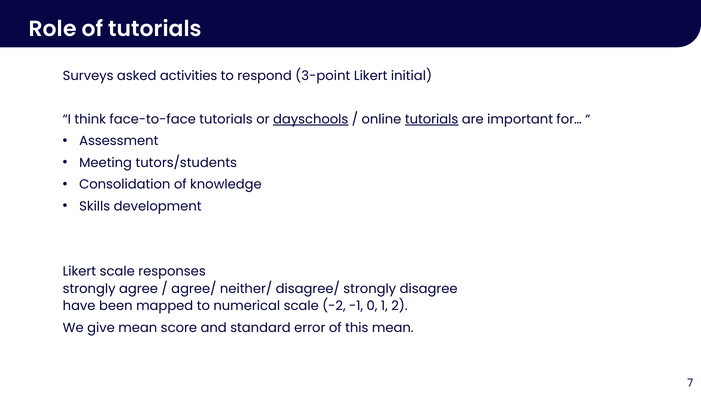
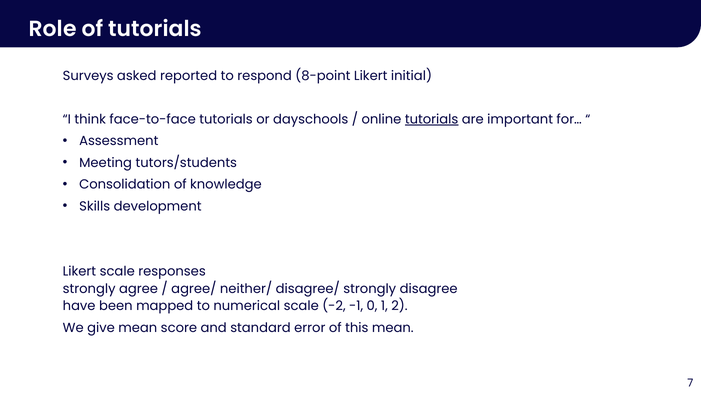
activities: activities -> reported (189, 76)
3-point: 3-point -> 8-point (323, 76)
dayschools underline: present -> none (311, 119)
